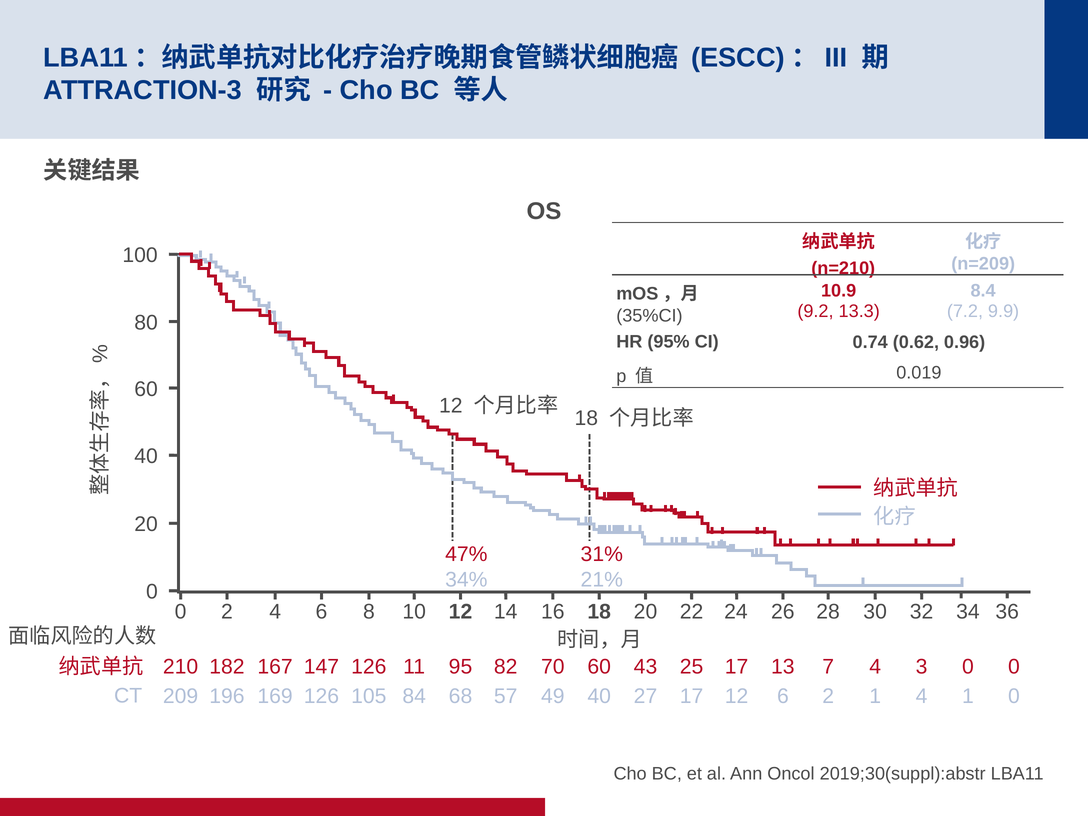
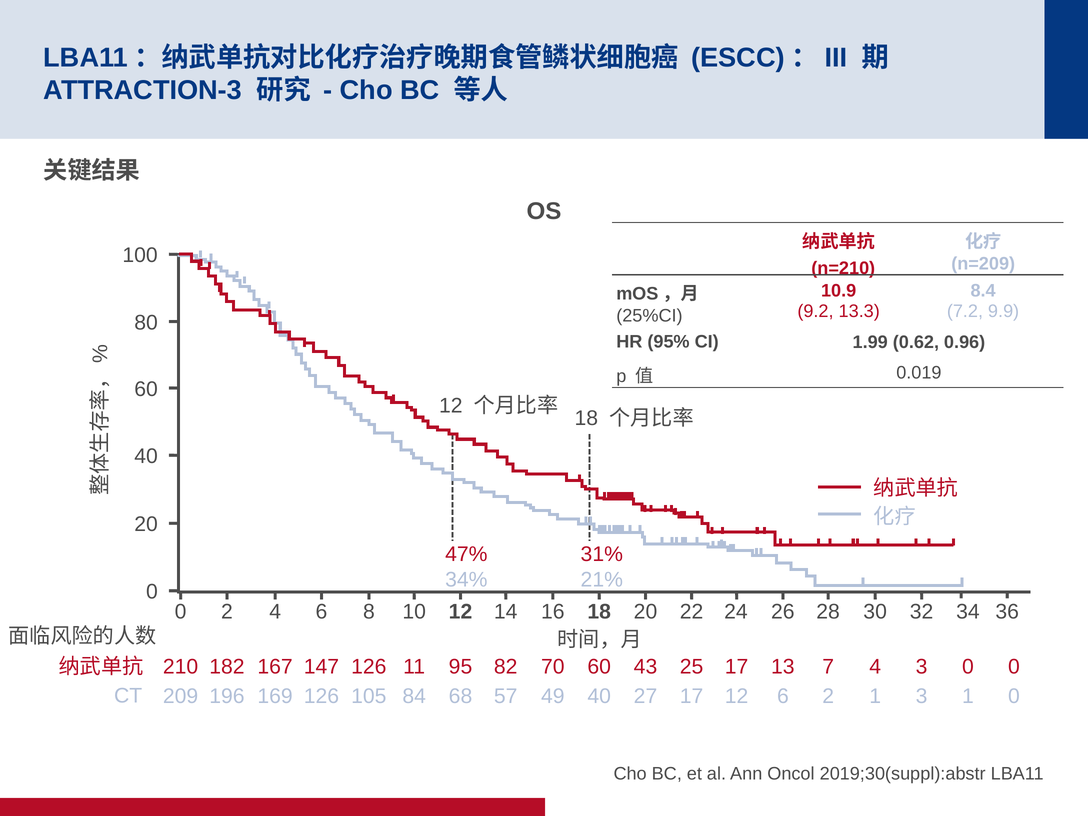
35%CI: 35%CI -> 25%CI (649, 316)
0.74: 0.74 -> 1.99 (870, 342)
27 4: 4 -> 3 (922, 696)
